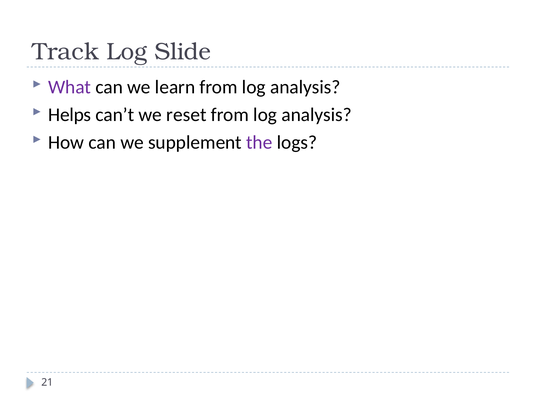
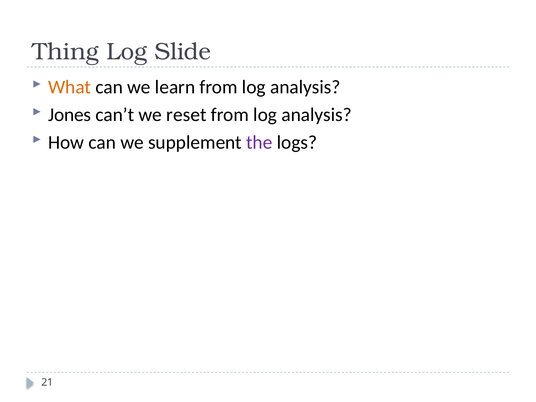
Track: Track -> Thing (65, 52)
What colour: purple -> orange (70, 87)
Helps: Helps -> Jones (70, 115)
